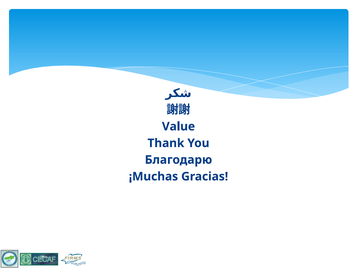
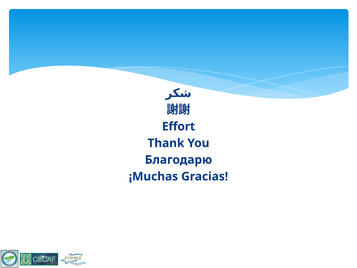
Value: Value -> Effort (179, 126)
